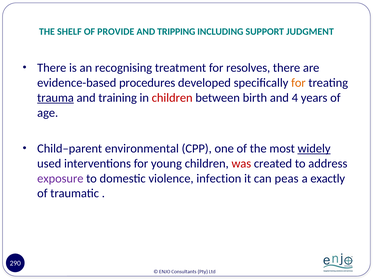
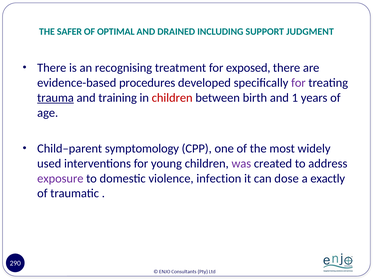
SHELF: SHELF -> SAFER (69, 31)
PROVIDE: PROVIDE -> OPTIMAL (116, 31)
TRIPPING: TRIPPING -> DRAINED (176, 31)
resolves: resolves -> exposed (248, 68)
for colour: orange -> purple (298, 83)
4: 4 -> 1 (295, 98)
environmental: environmental -> symptomology (142, 148)
widely underline: present -> none (314, 148)
was colour: red -> purple (241, 163)
peas: peas -> dose (287, 178)
